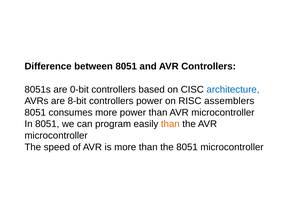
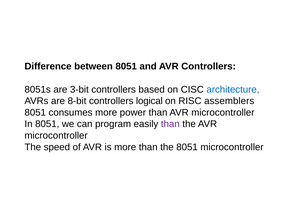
0-bit: 0-bit -> 3-bit (79, 90)
controllers power: power -> logical (149, 101)
than colour: orange -> purple (170, 124)
